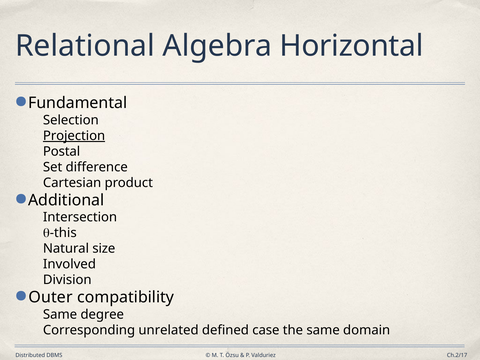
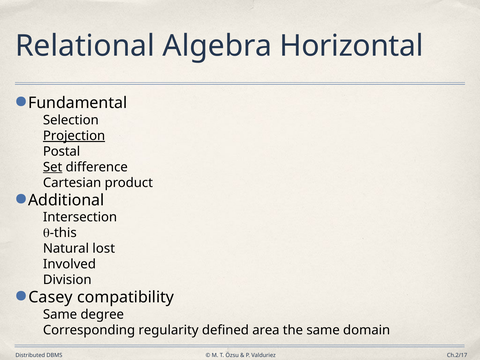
Set underline: none -> present (53, 167)
size: size -> lost (104, 249)
Outer: Outer -> Casey (51, 297)
unrelated: unrelated -> regularity (169, 330)
case: case -> area (266, 330)
